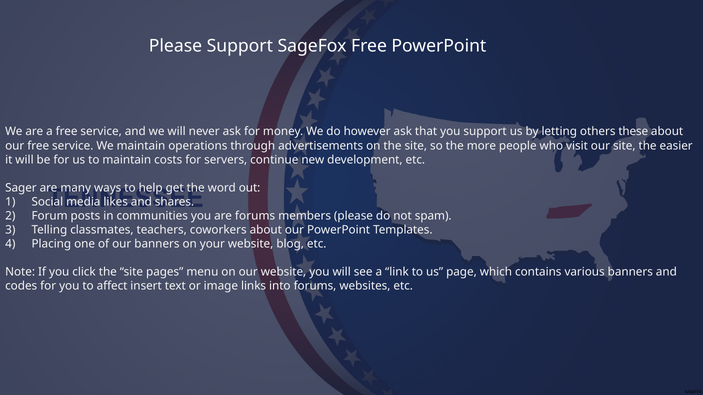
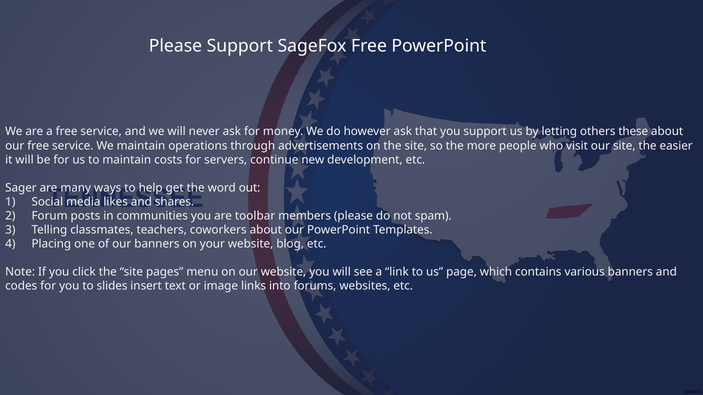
are forums: forums -> toolbar (255, 216)
affect: affect -> slides (112, 286)
